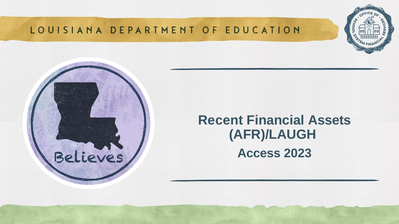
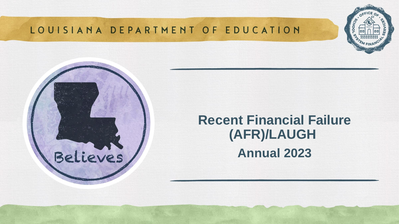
Assets: Assets -> Failure (330, 120)
Access: Access -> Annual (259, 154)
